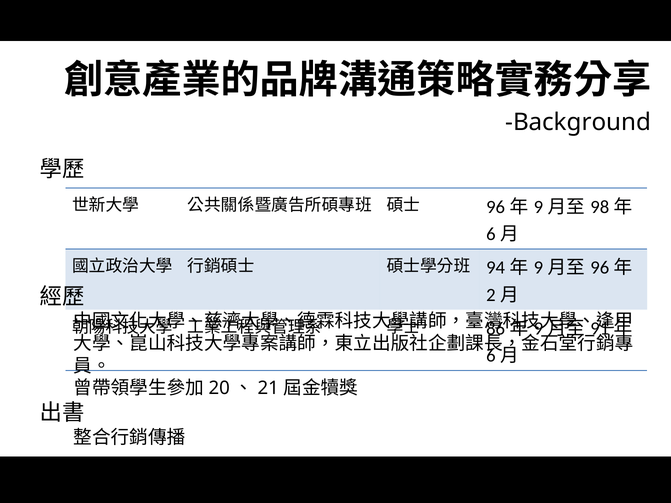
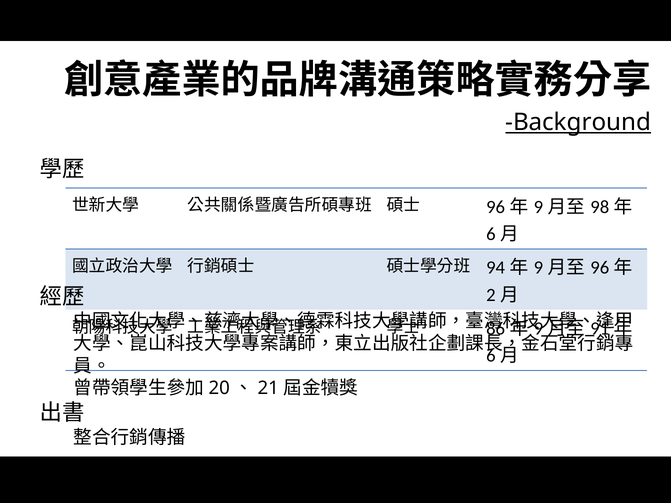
Background underline: none -> present (578, 122)
